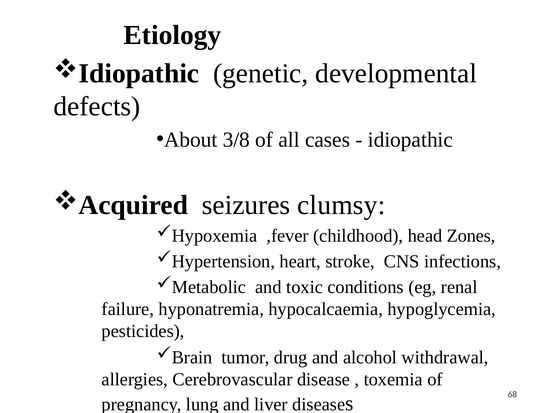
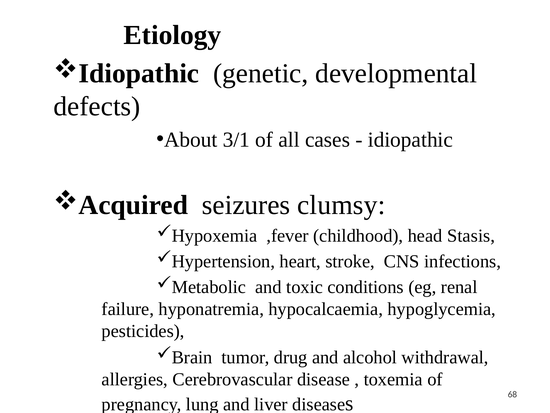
3/8: 3/8 -> 3/1 (236, 140)
Zones: Zones -> Stasis (471, 235)
